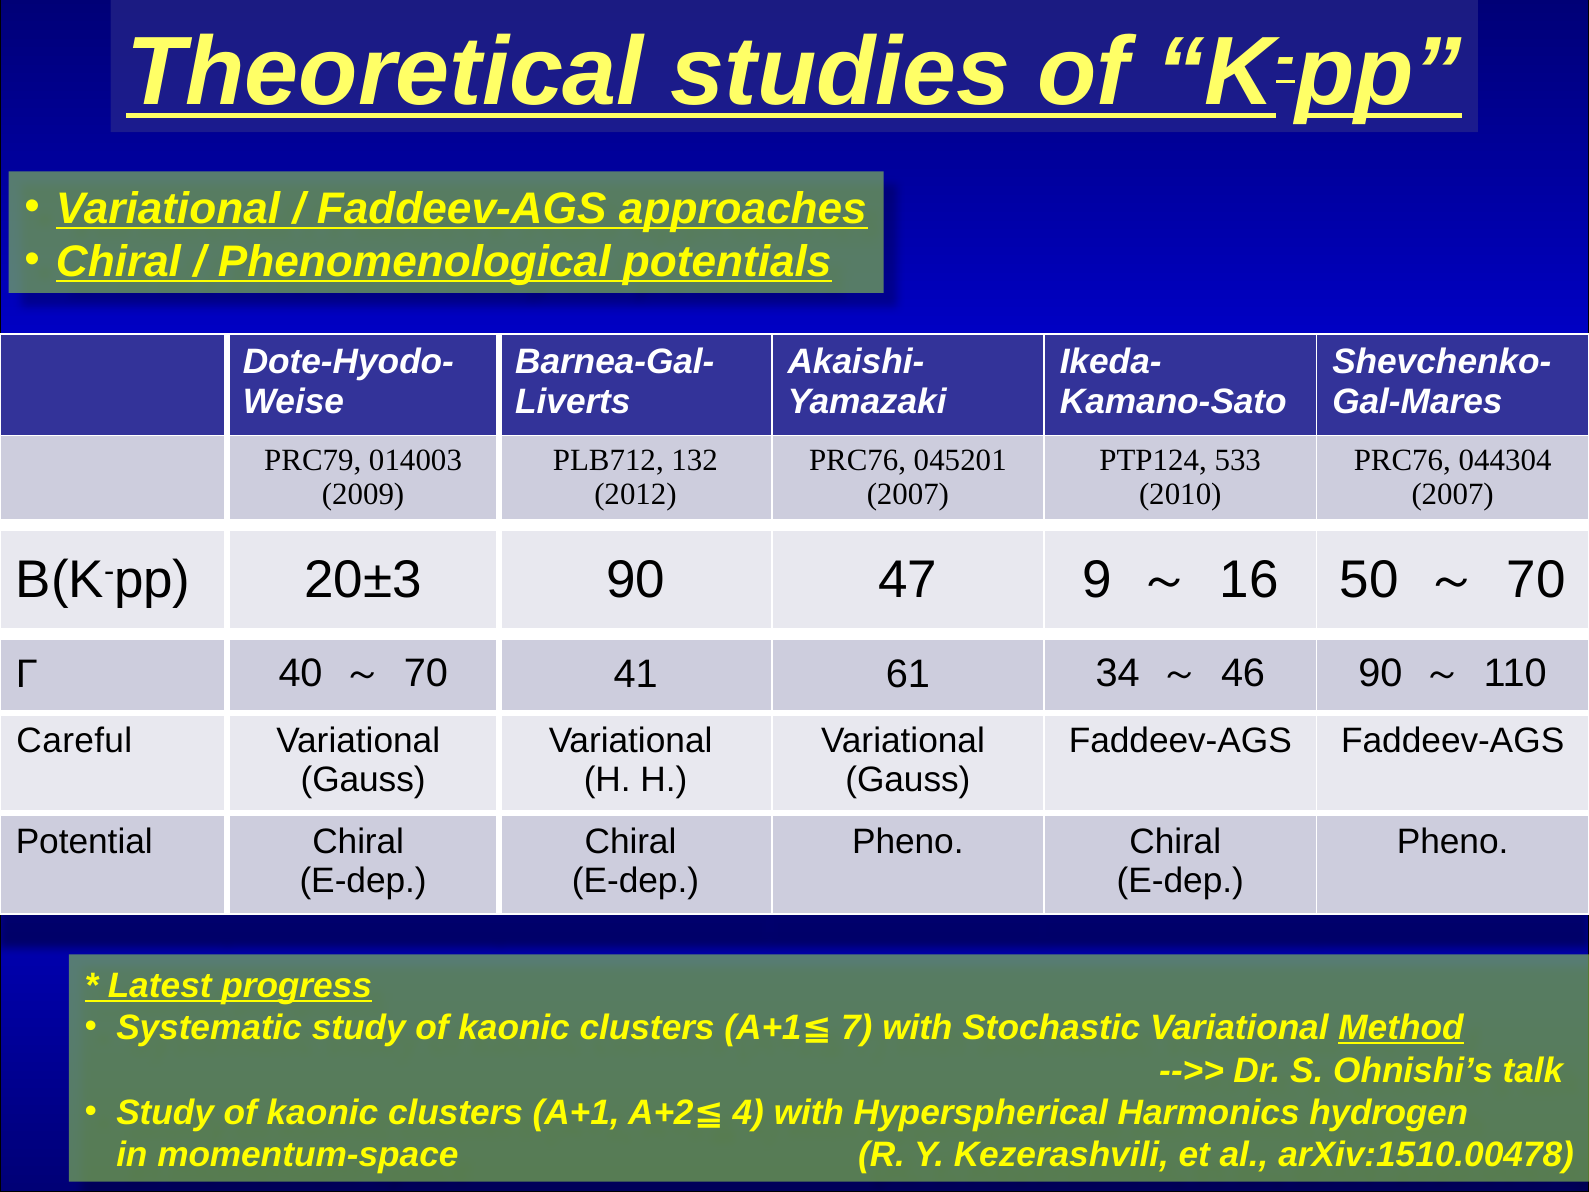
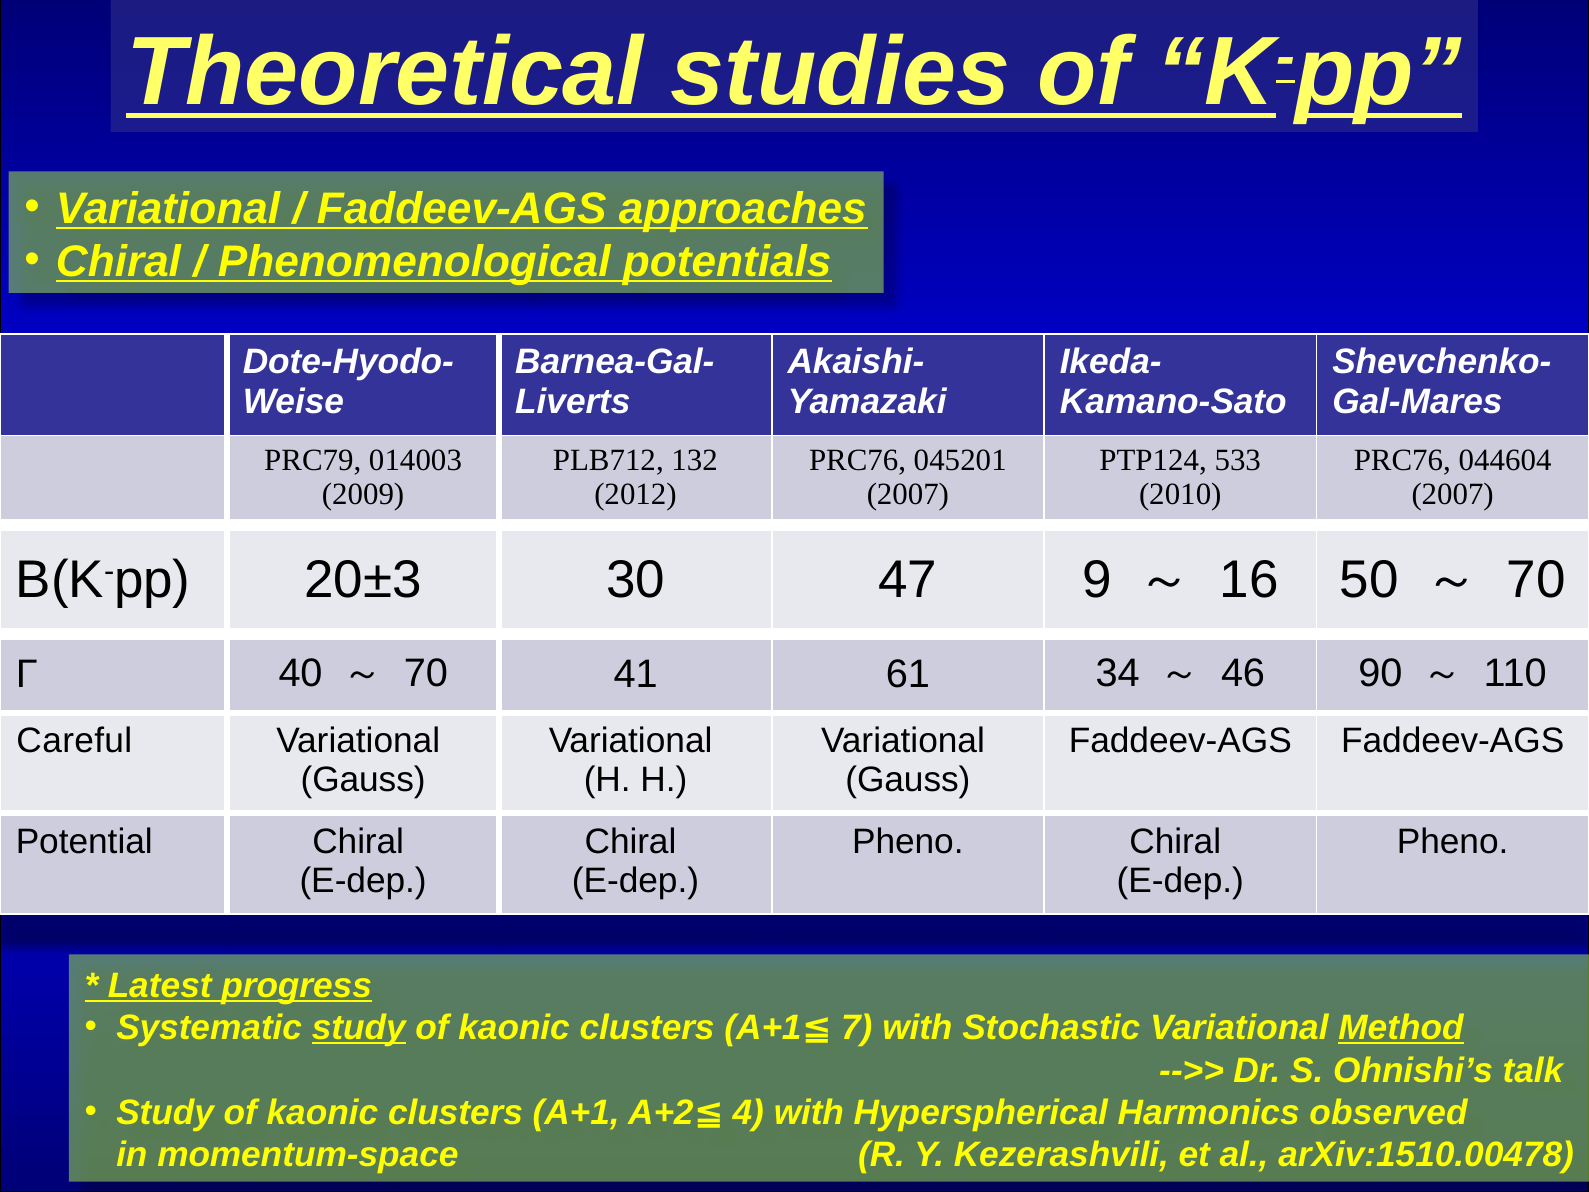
044304: 044304 -> 044604 (1505, 460)
20±3 90: 90 -> 30 (636, 580)
study underline: none -> present (359, 1028)
hydrogen: hydrogen -> observed (1389, 1113)
